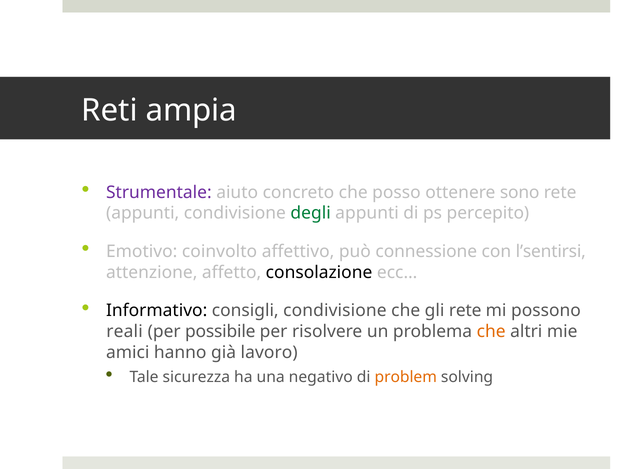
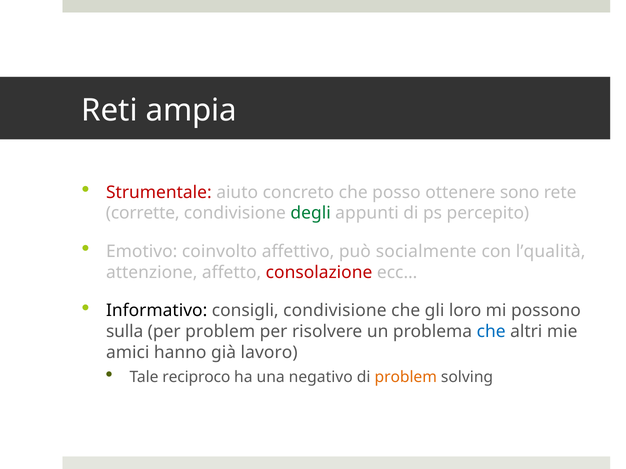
Strumentale colour: purple -> red (159, 193)
appunti: appunti -> corrette (143, 213)
connessione: connessione -> socialmente (426, 252)
l’sentirsi: l’sentirsi -> l’qualità (551, 252)
consolazione colour: black -> red (319, 273)
gli rete: rete -> loro (465, 311)
reali: reali -> sulla (125, 332)
per possibile: possibile -> problem (220, 332)
che colour: orange -> blue (491, 332)
sicurezza: sicurezza -> reciproco (196, 378)
